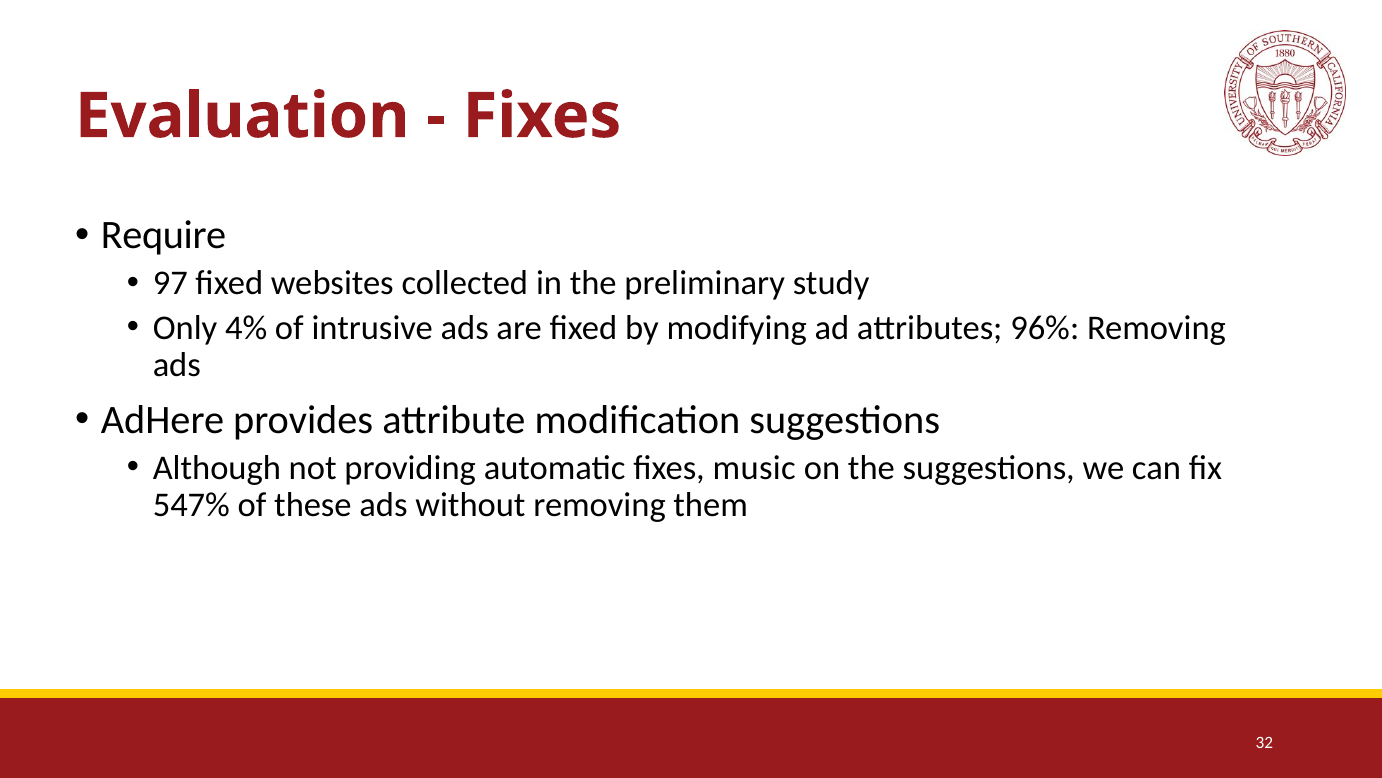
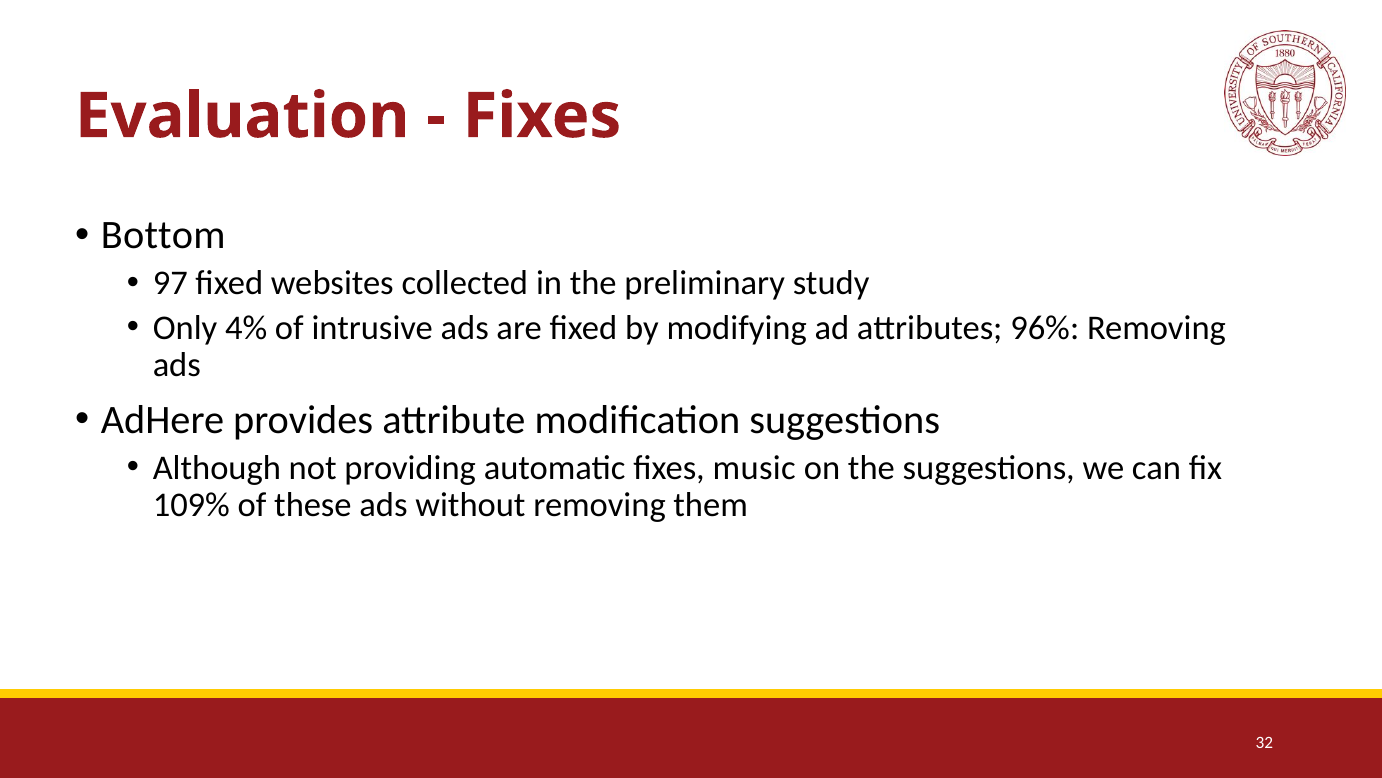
Require: Require -> Bottom (163, 235)
547%: 547% -> 109% (191, 505)
